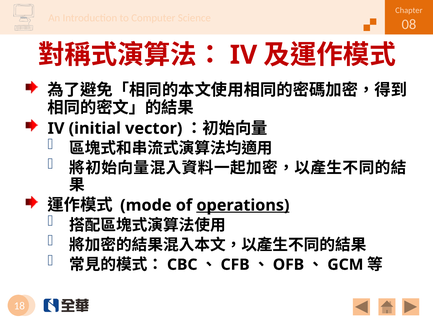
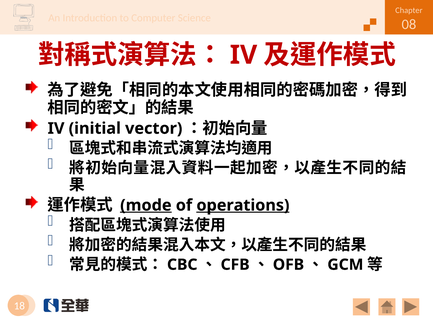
mode underline: none -> present (146, 205)
